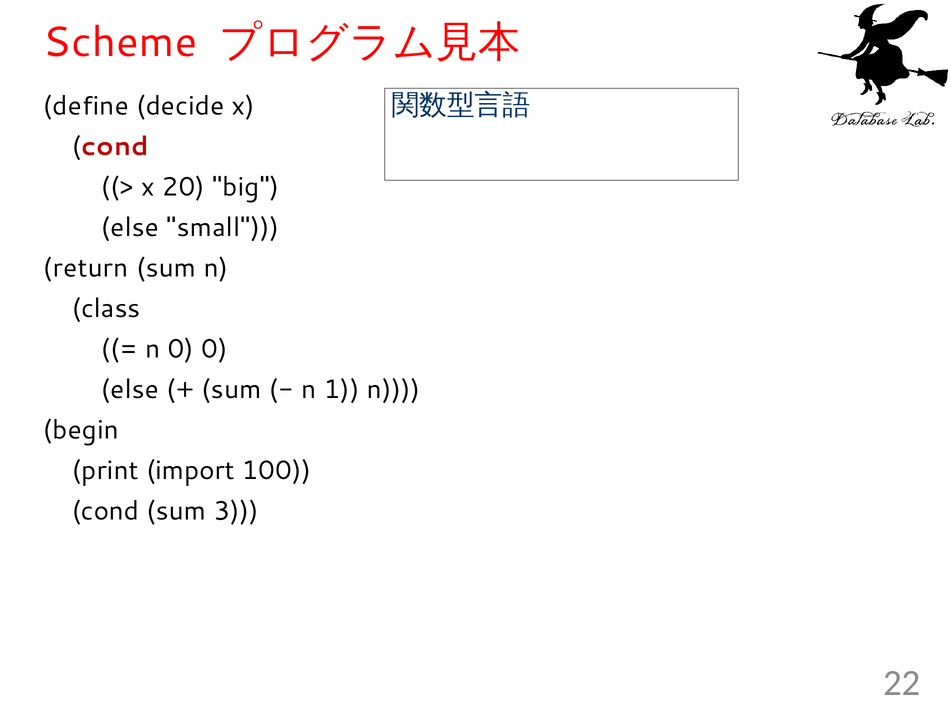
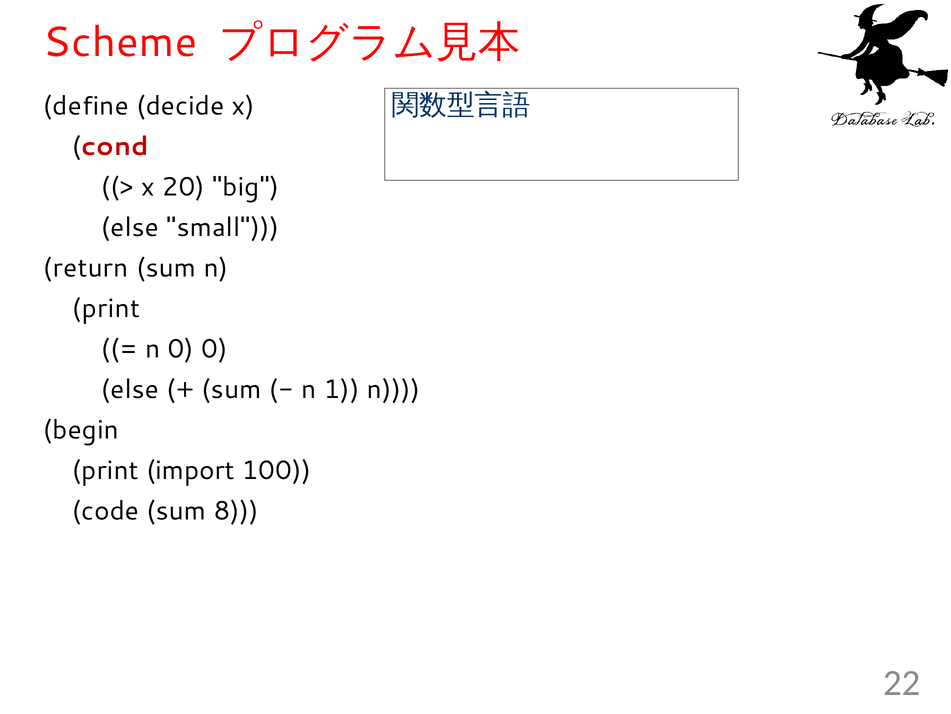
class: class -> print (106, 308)
cond: cond -> code (105, 511)
3: 3 -> 8 (236, 511)
